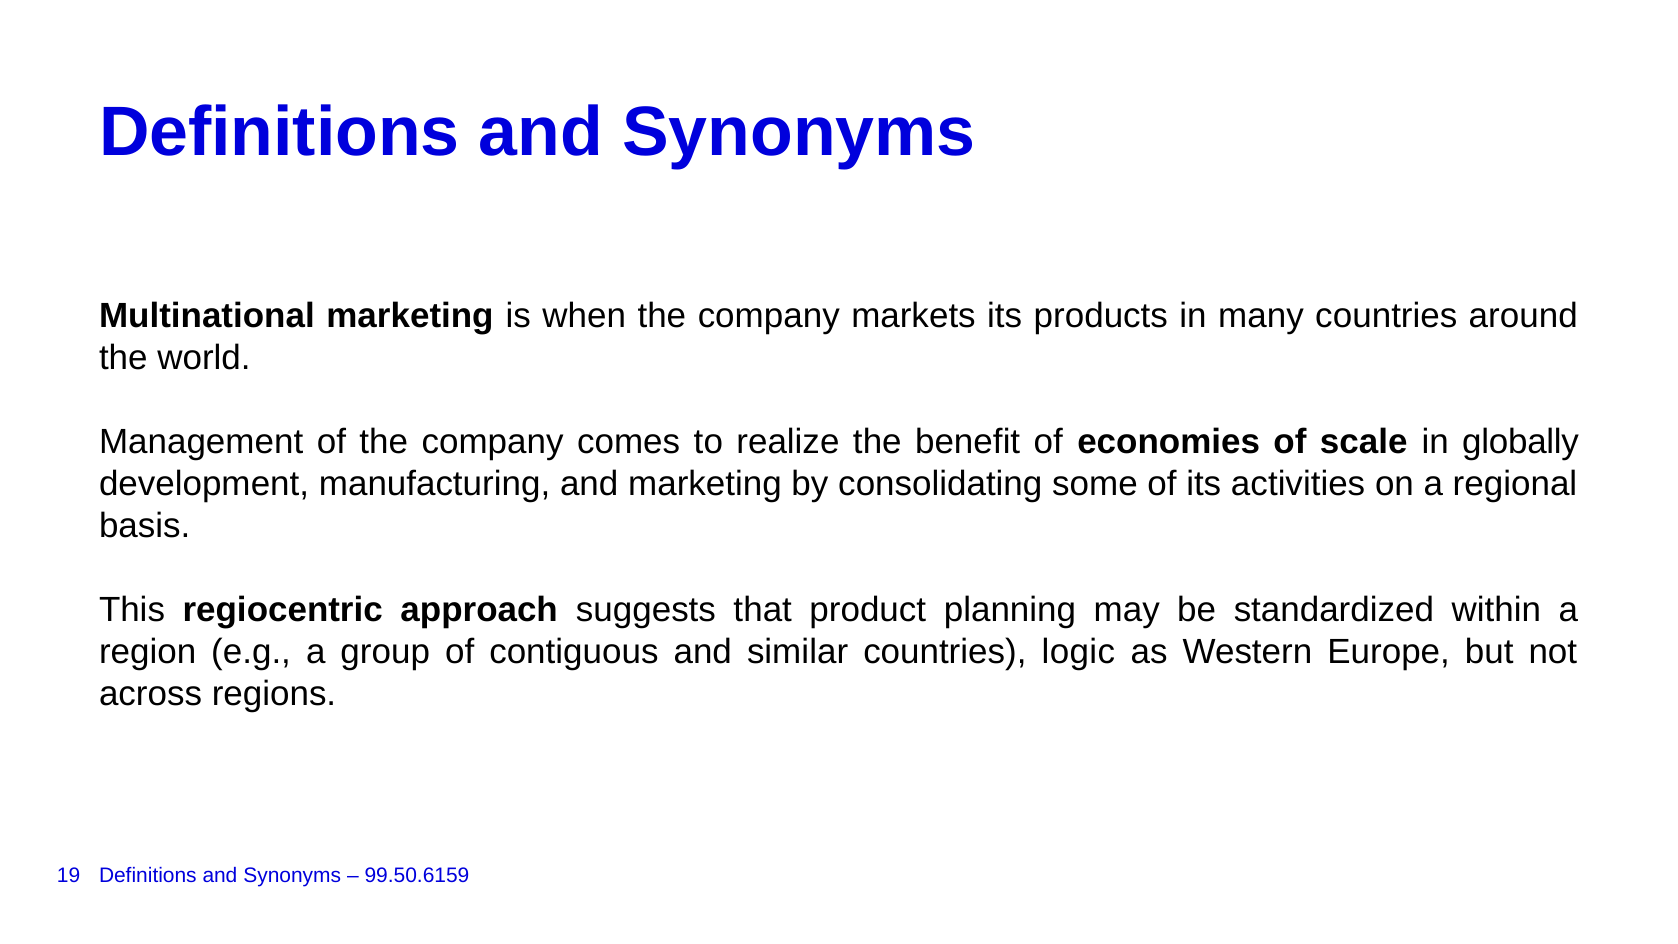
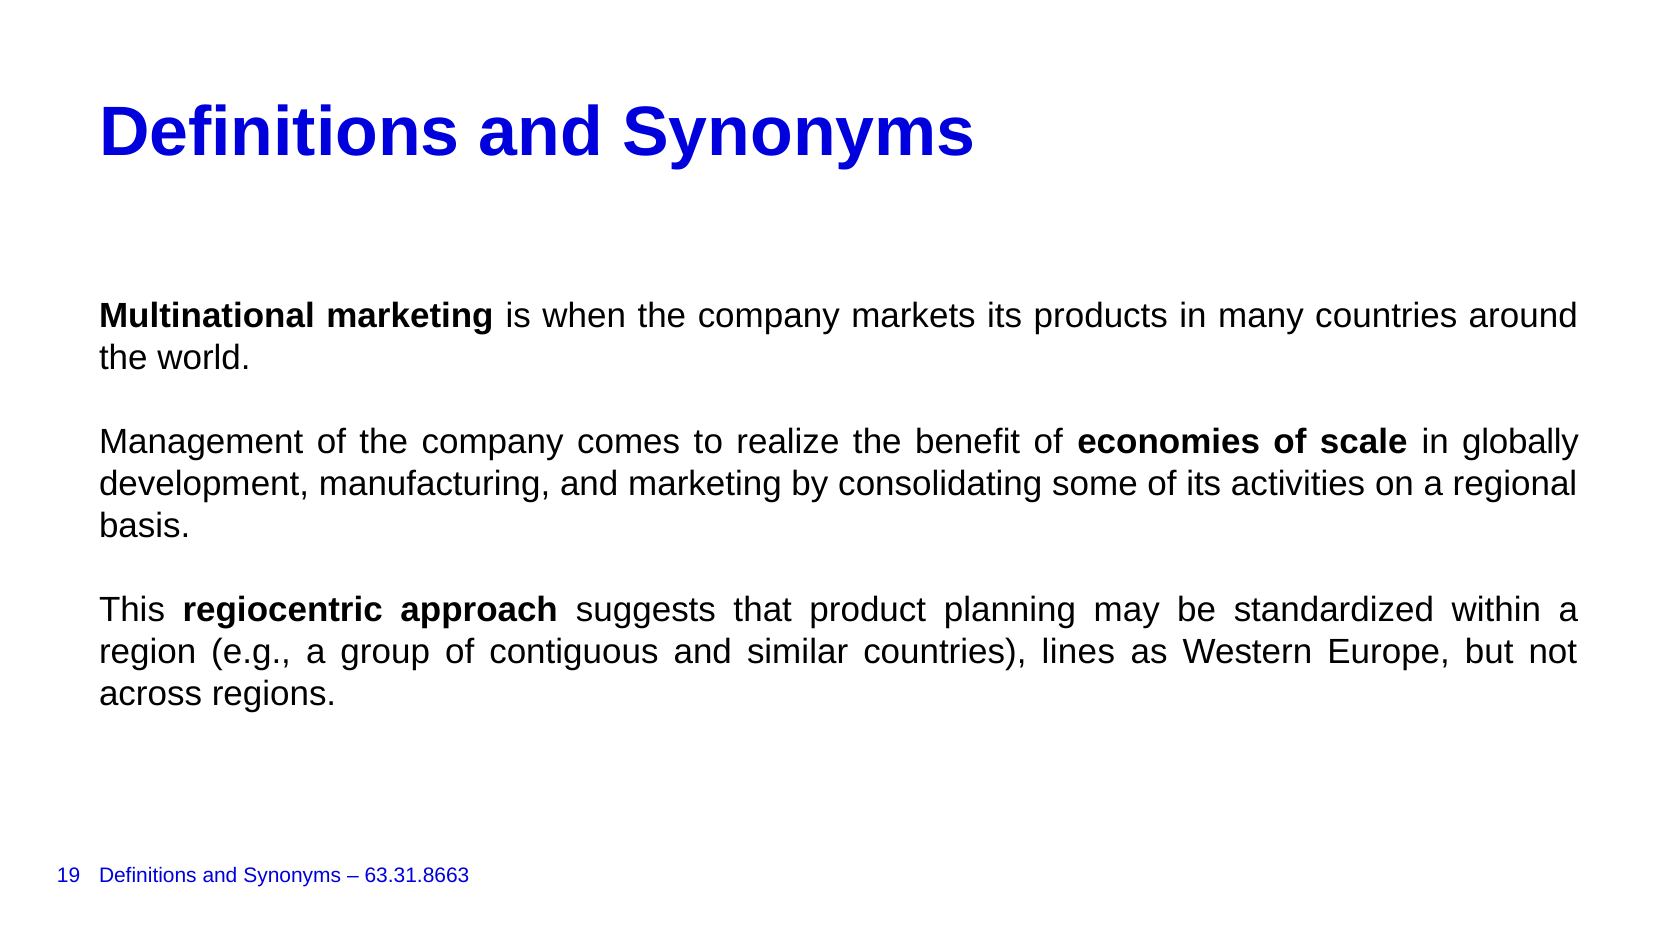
logic: logic -> lines (1078, 652)
99.50.6159: 99.50.6159 -> 63.31.8663 (417, 876)
